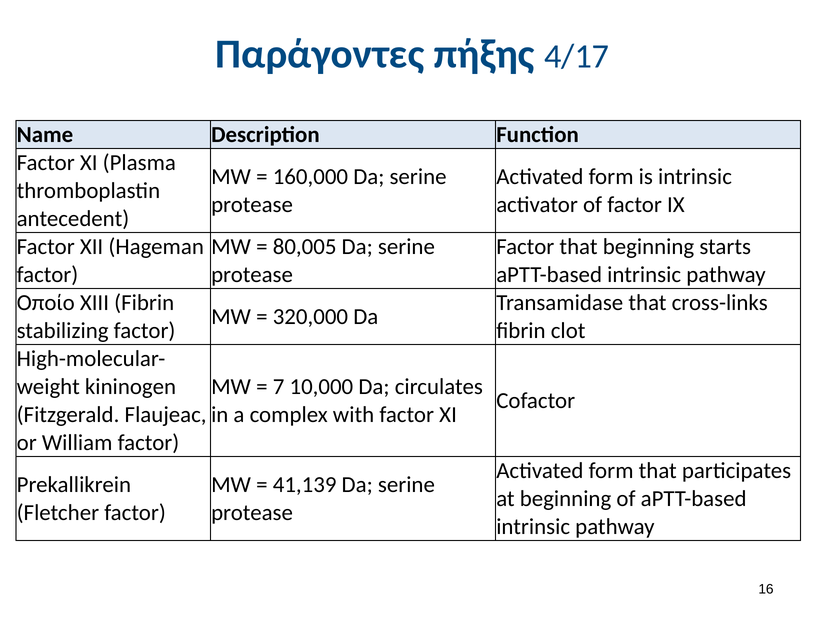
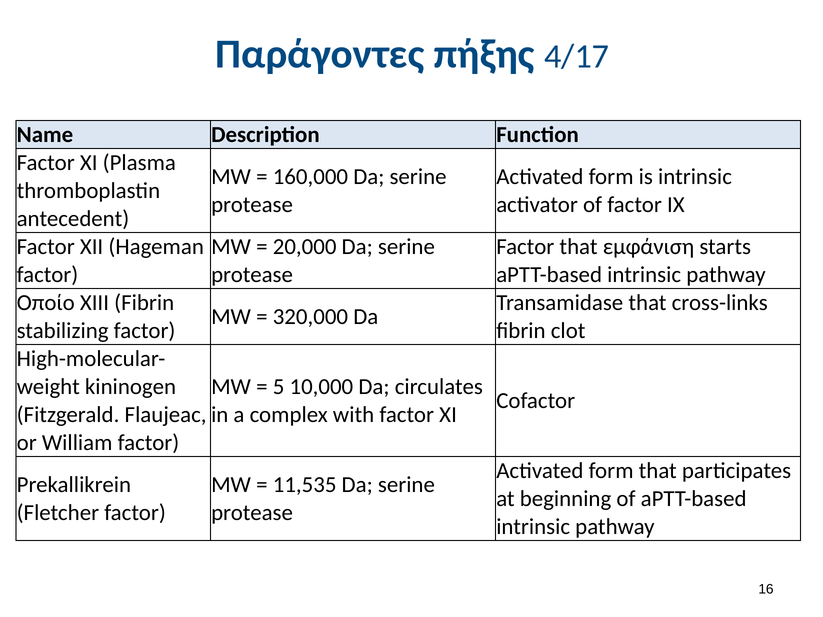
80,005: 80,005 -> 20,000 (305, 247)
that beginning: beginning -> εμφάνιση (649, 247)
7: 7 -> 5 (279, 387)
41,139: 41,139 -> 11,535 (305, 485)
